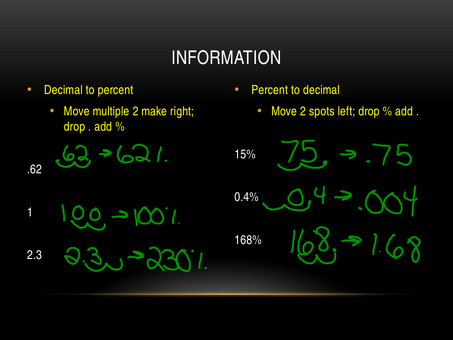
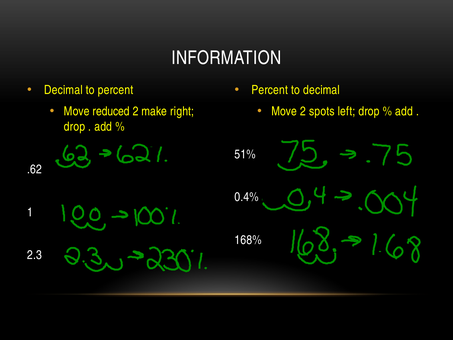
multiple: multiple -> reduced (111, 111)
15%: 15% -> 51% (245, 154)
